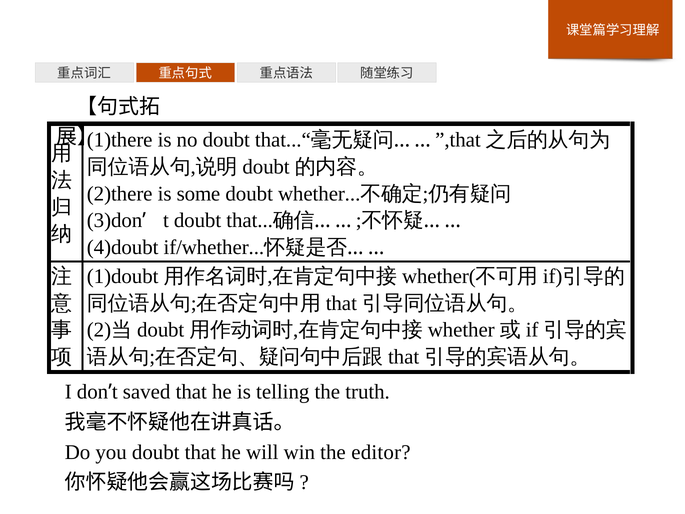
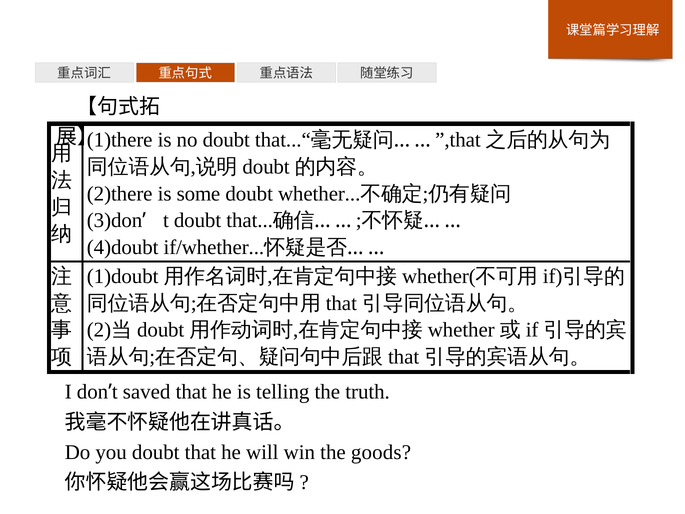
editor: editor -> goods (381, 452)
